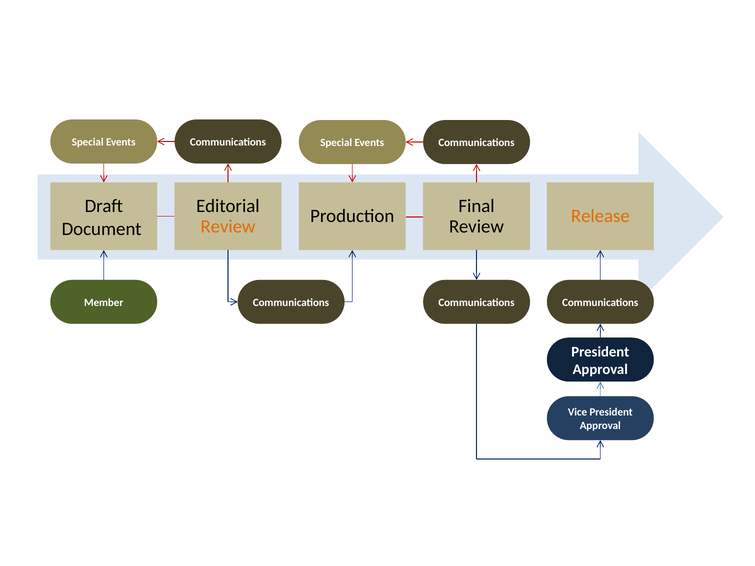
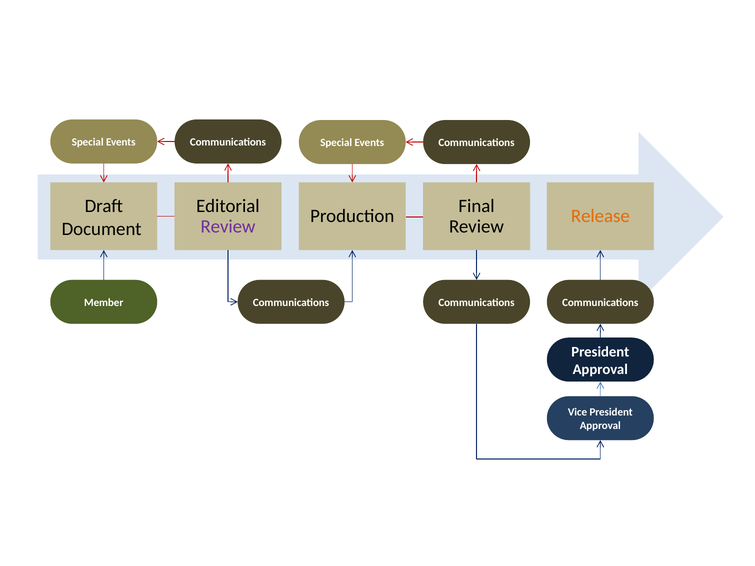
Review colour: orange -> purple (228, 226)
